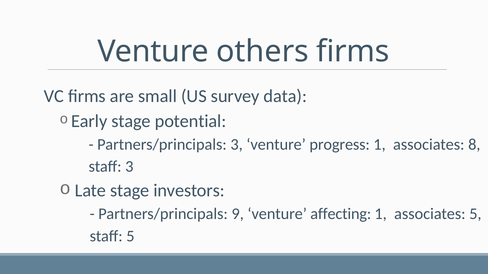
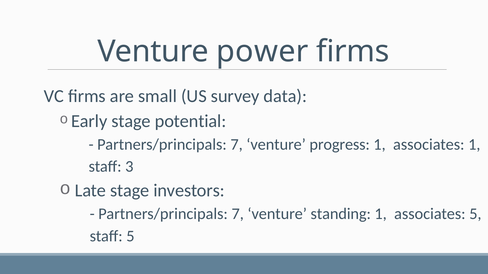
others: others -> power (262, 51)
3: 3 -> 7 (237, 145)
associates 8: 8 -> 1 (474, 145)
9: 9 -> 7 (238, 214)
affecting: affecting -> standing (341, 214)
